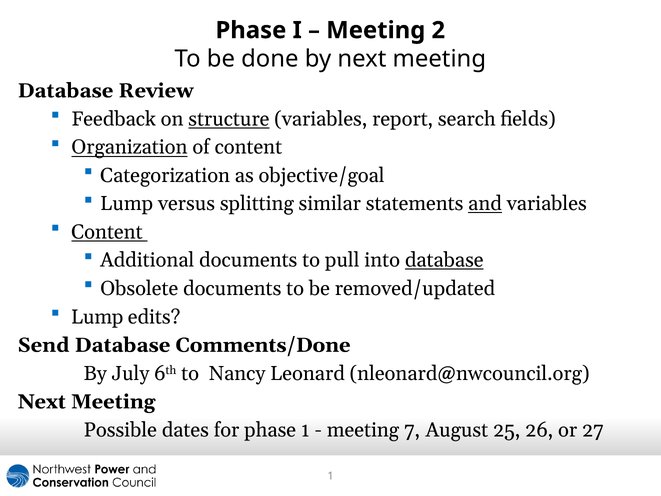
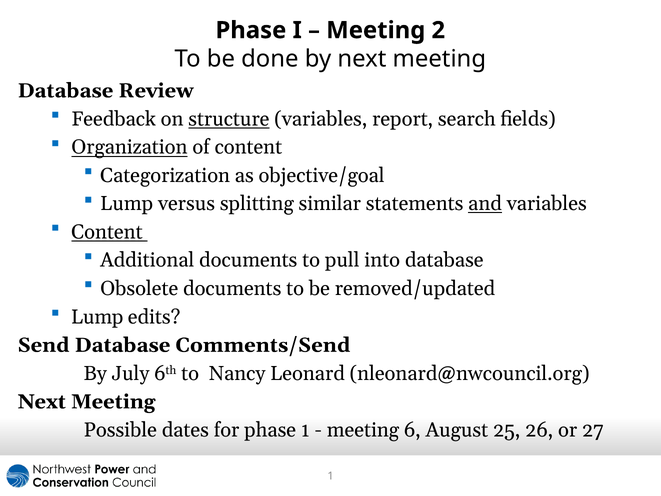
database underline: present -> none (444, 260)
Comments/Done: Comments/Done -> Comments/Send (263, 345)
7: 7 -> 6 (412, 430)
